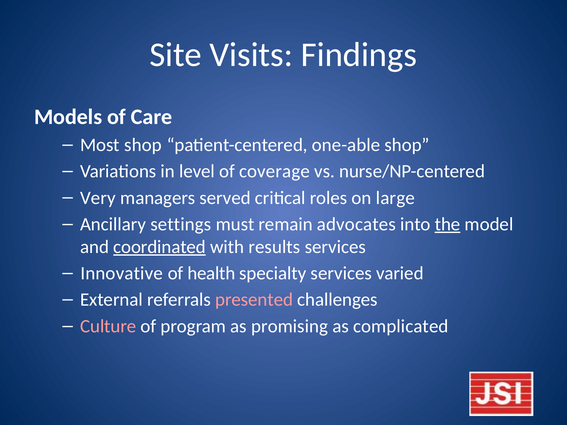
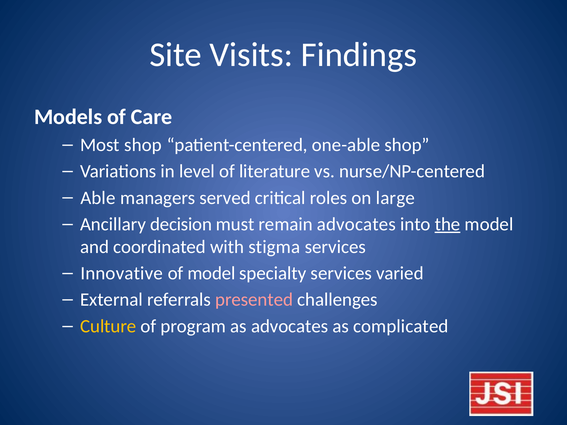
coverage: coverage -> literature (275, 171)
Very: Very -> Able (98, 198)
settings: settings -> decision (181, 224)
coordinated underline: present -> none (160, 247)
results: results -> stigma (274, 247)
of health: health -> model (211, 273)
Culture colour: pink -> yellow (108, 326)
as promising: promising -> advocates (290, 326)
